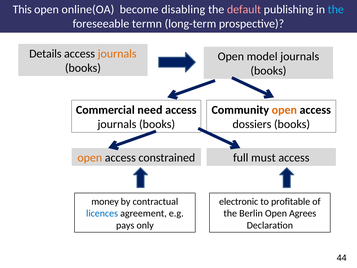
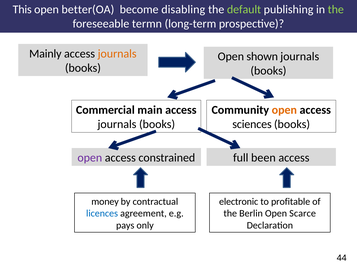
online(OA: online(OA -> better(OA (88, 9)
default colour: pink -> light green (244, 9)
the colour: light blue -> light green (336, 9)
Details: Details -> Mainly (45, 54)
model: model -> shown (262, 56)
need: need -> main (150, 110)
dossiers: dossiers -> sciences (252, 124)
open colour: orange -> purple (90, 158)
must: must -> been (263, 158)
Agrees: Agrees -> Scarce (303, 213)
